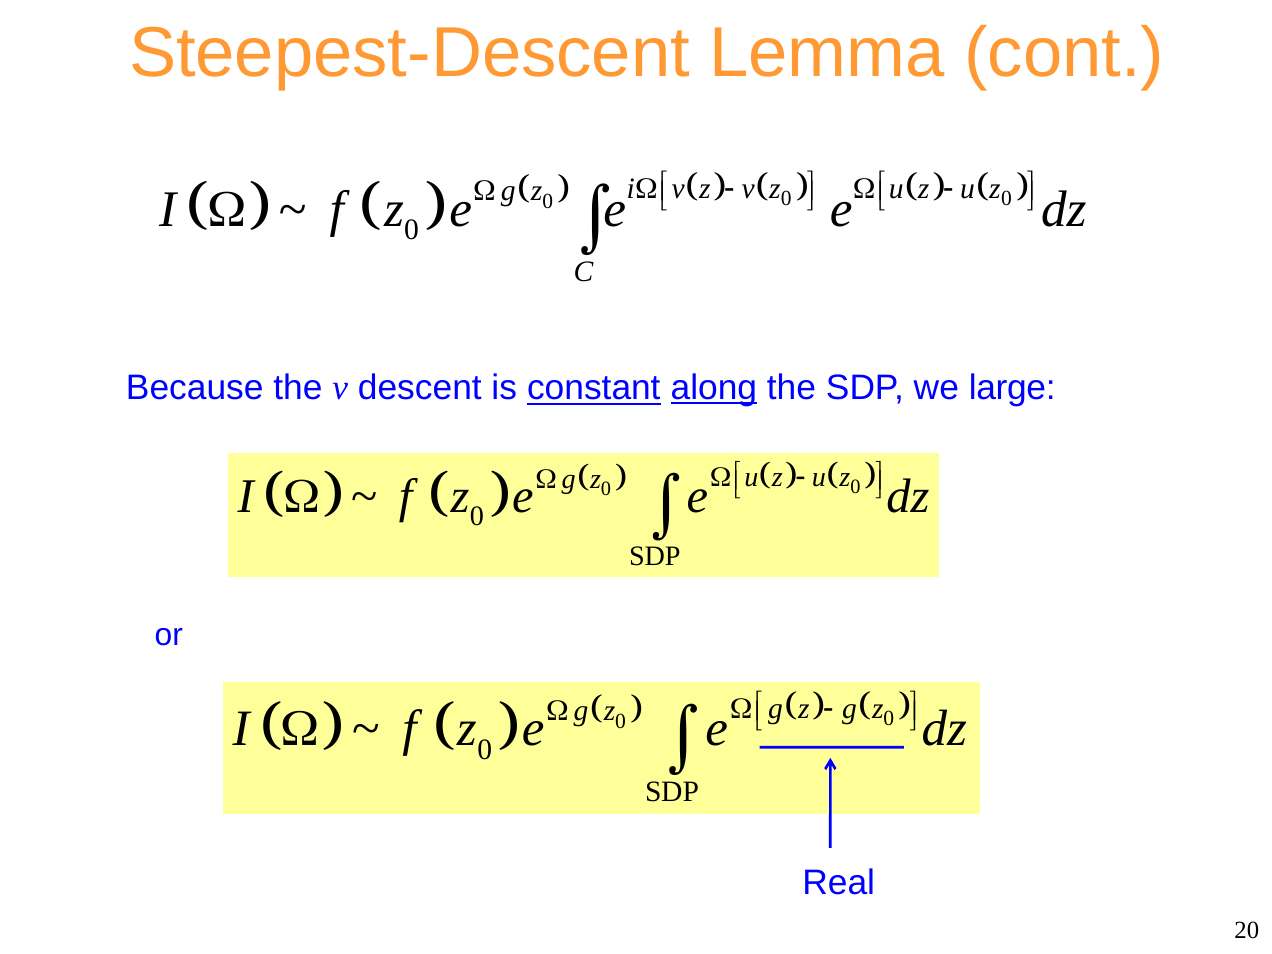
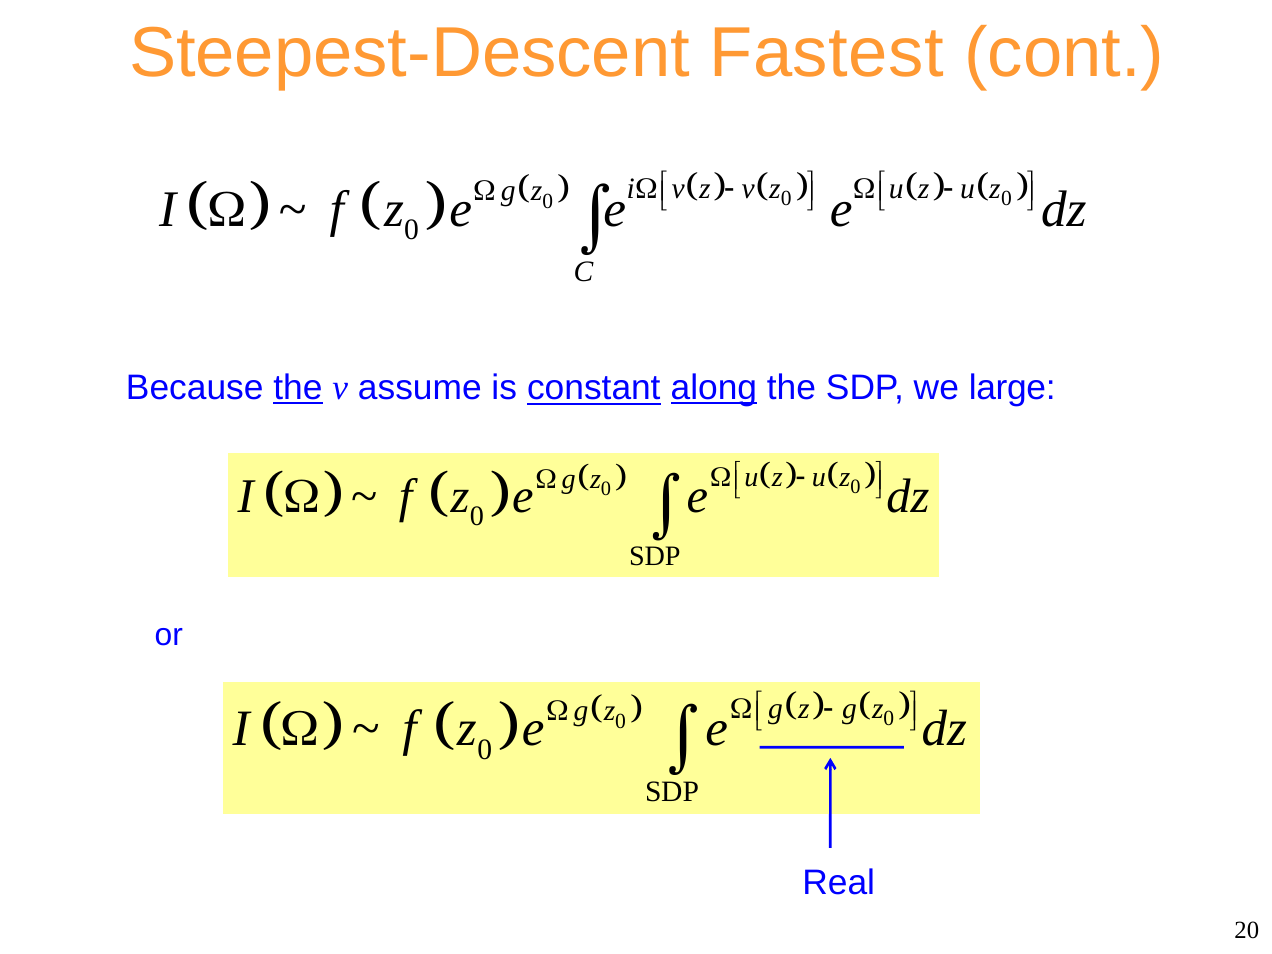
Lemma: Lemma -> Fastest (827, 54)
the underline: none -> present (298, 388)
descent: descent -> assume (420, 388)
